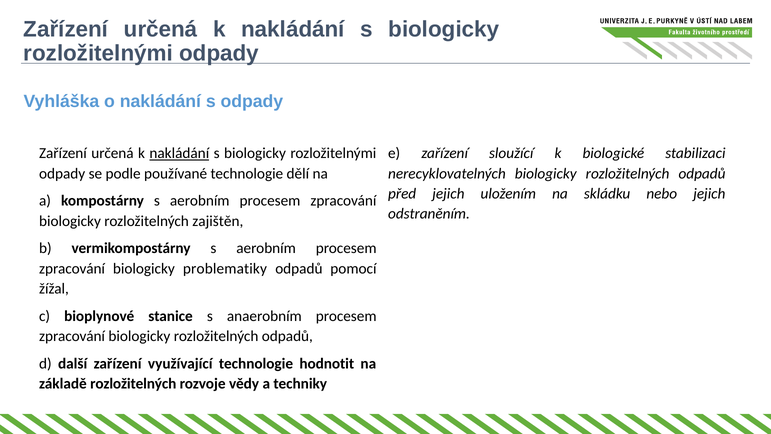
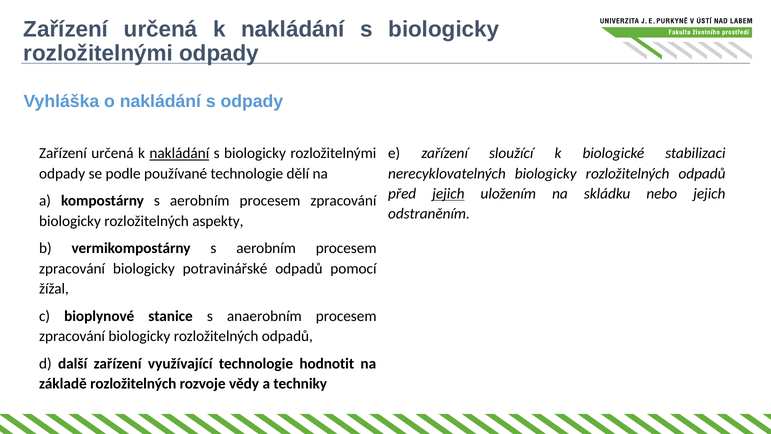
jejich underline: none -> present (448, 194)
zajištěn: zajištěn -> aspekty (218, 221)
problematiky: problematiky -> potravinářské (225, 268)
